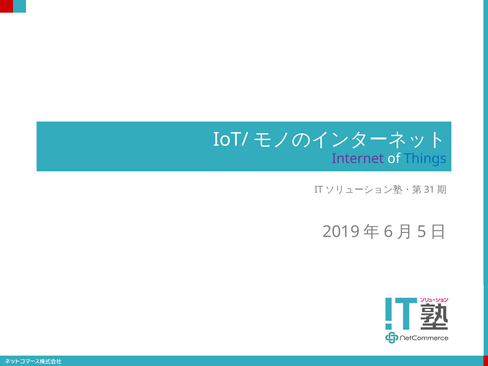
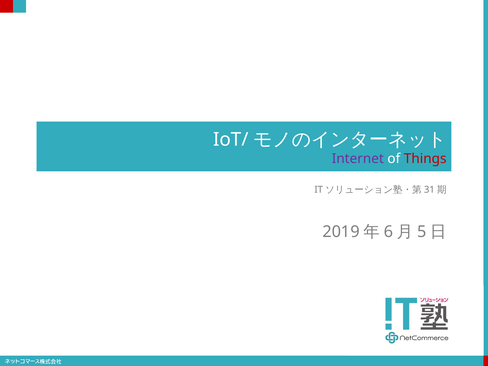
Things colour: blue -> red (425, 159)
